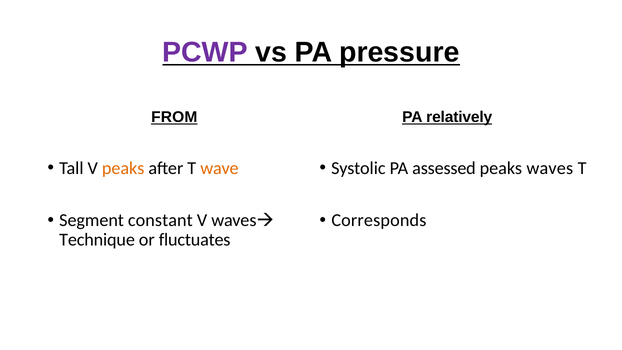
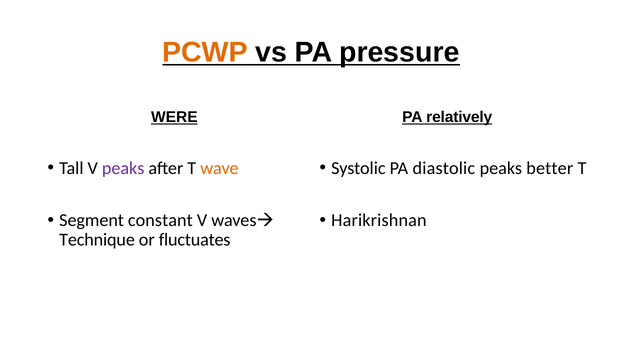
PCWP colour: purple -> orange (205, 52)
FROM: FROM -> WERE (174, 117)
peaks colour: orange -> purple (123, 168)
assessed: assessed -> diastolic (444, 168)
waves: waves -> better (550, 168)
Corresponds: Corresponds -> Harikrishnan (379, 220)
